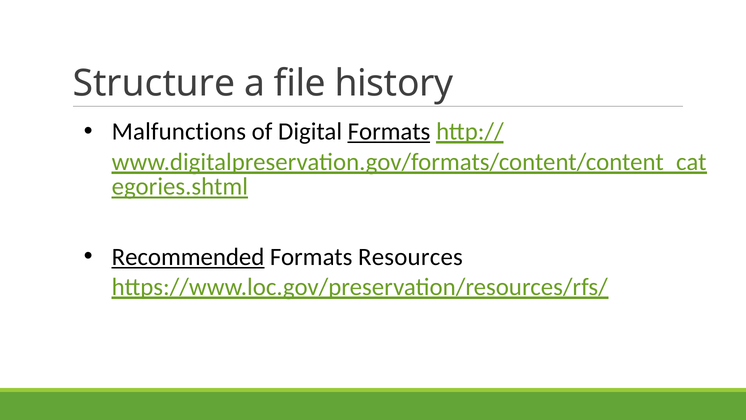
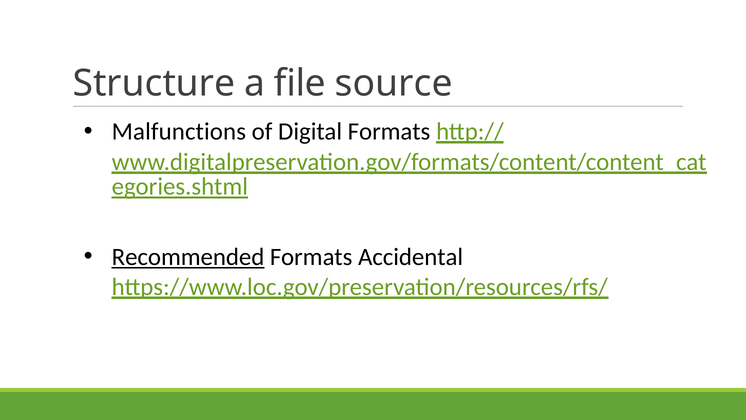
history: history -> source (394, 84)
Formats underline: present -> none (389, 131)
Resources: Resources -> Accidental (411, 257)
